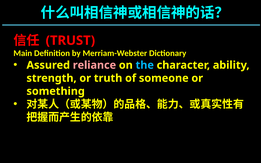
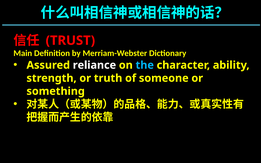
reliance colour: pink -> white (94, 65)
